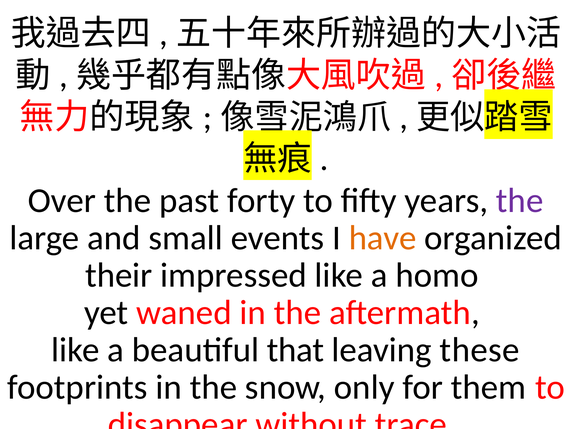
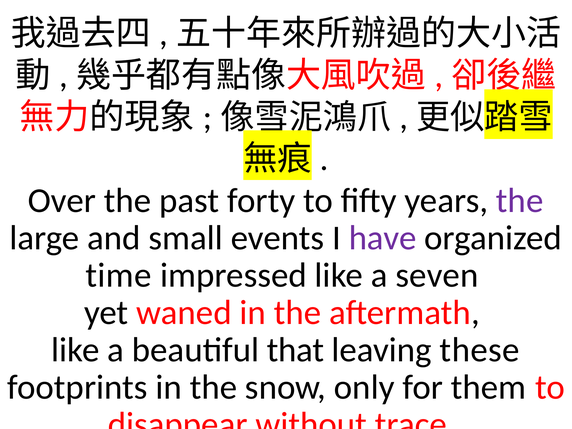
have colour: orange -> purple (383, 238)
their: their -> time (119, 275)
homo: homo -> seven (437, 275)
